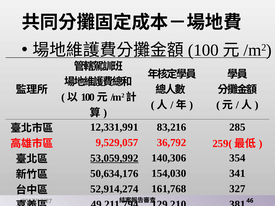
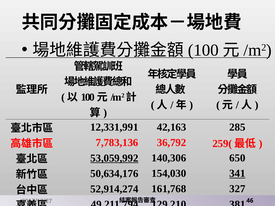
83,216: 83,216 -> 42,163 (172, 127)
9,529,057: 9,529,057 -> 7,783,136 (117, 143)
354: 354 -> 650 (237, 158)
341 underline: none -> present (237, 174)
